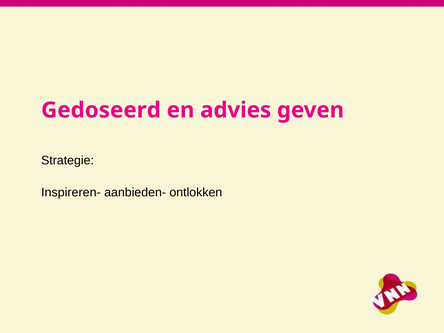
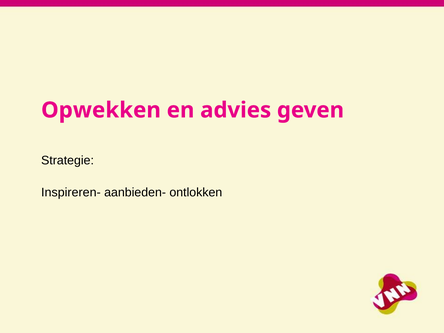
Gedoseerd: Gedoseerd -> Opwekken (101, 110)
